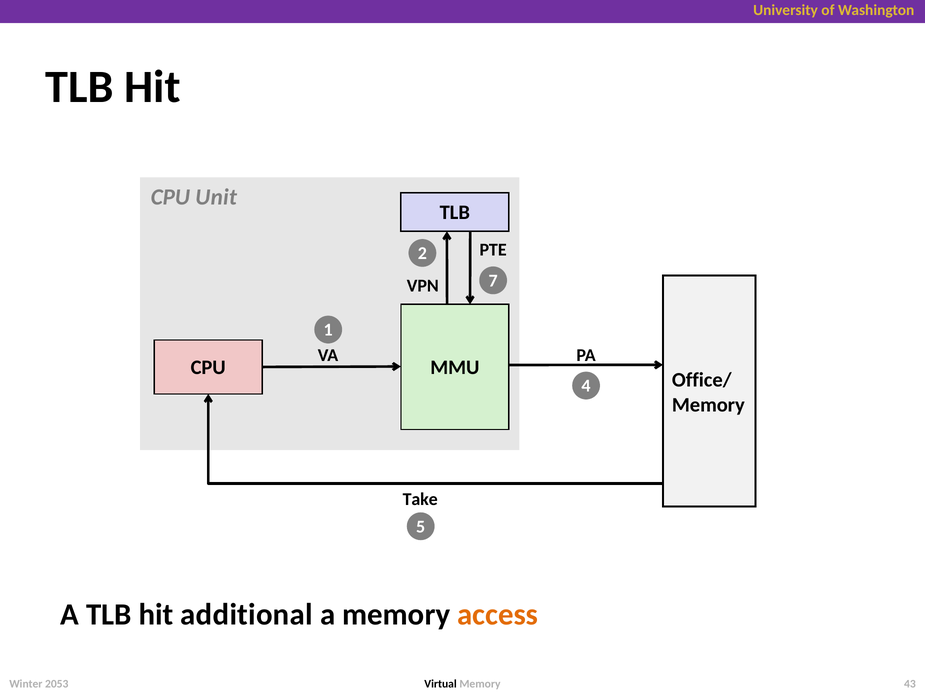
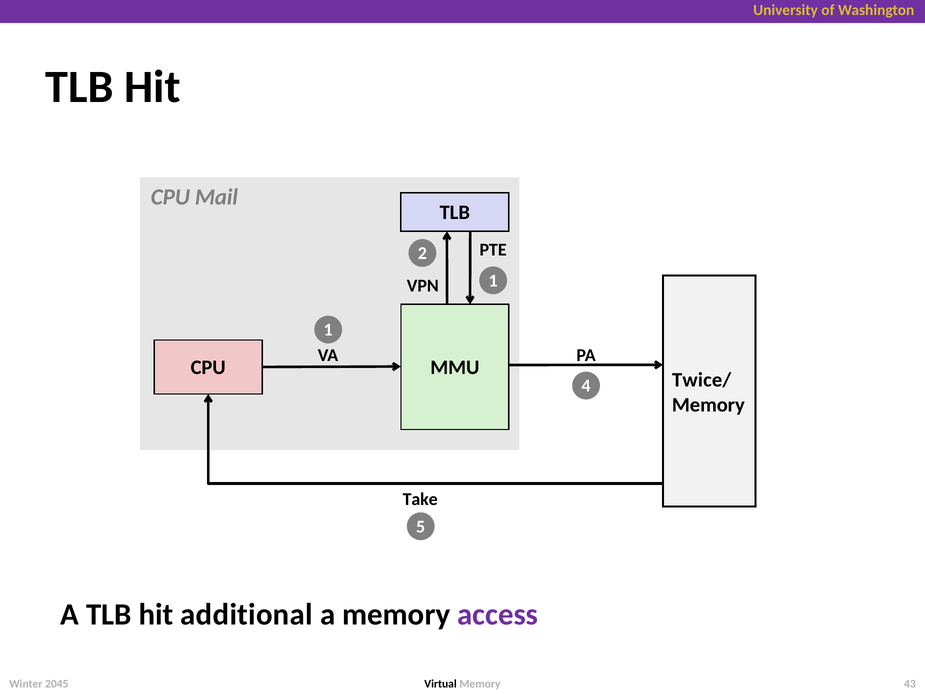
Unit: Unit -> Mail (216, 197)
VPN 7: 7 -> 1 (493, 281)
Office/: Office/ -> Twice/ (702, 380)
access colour: orange -> purple (498, 614)
2053: 2053 -> 2045 (57, 684)
